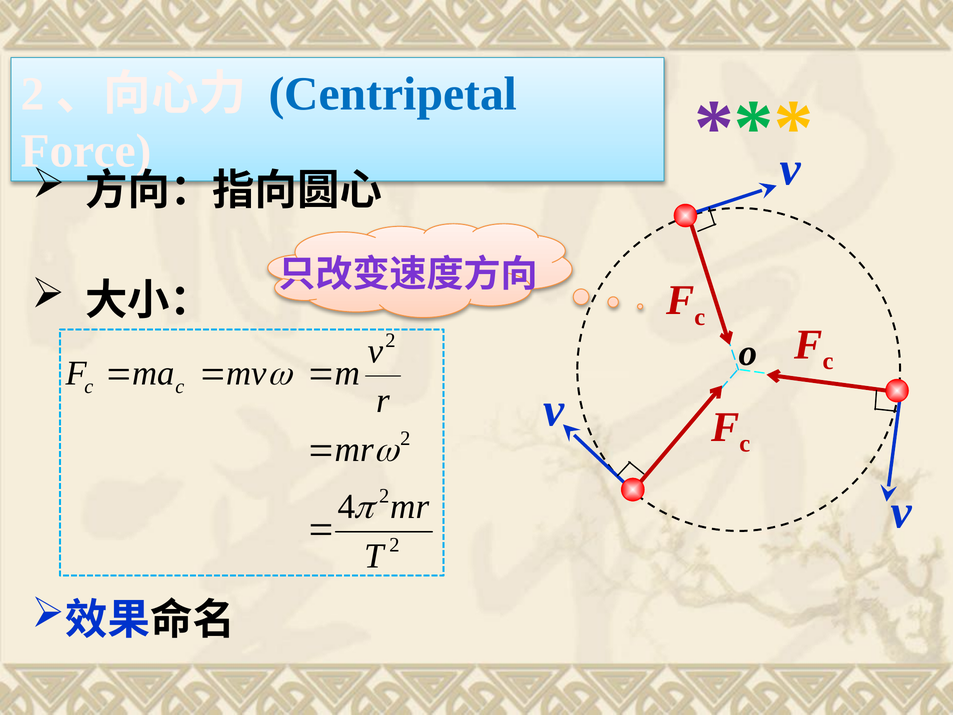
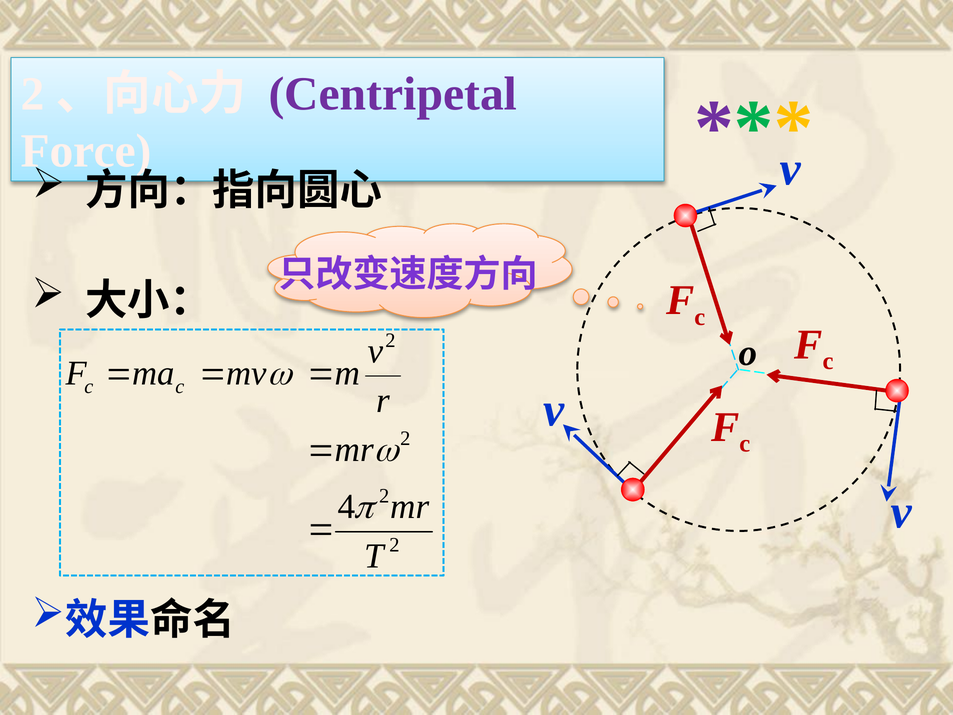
Centripetal colour: blue -> purple (393, 94)
